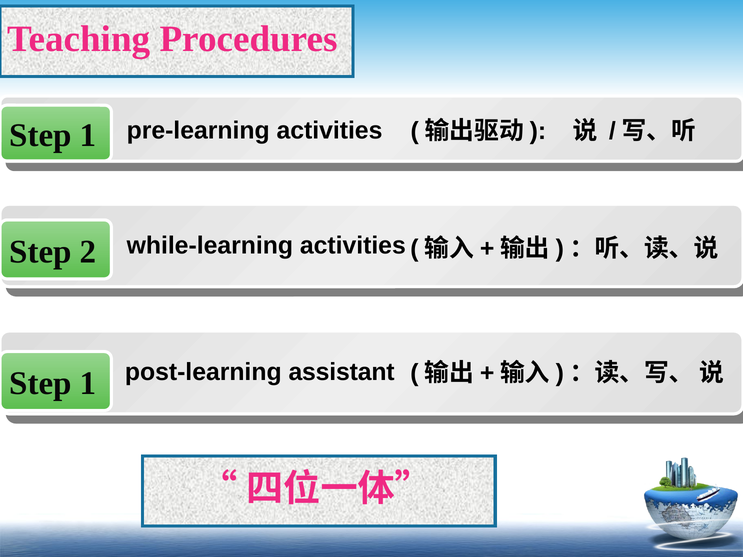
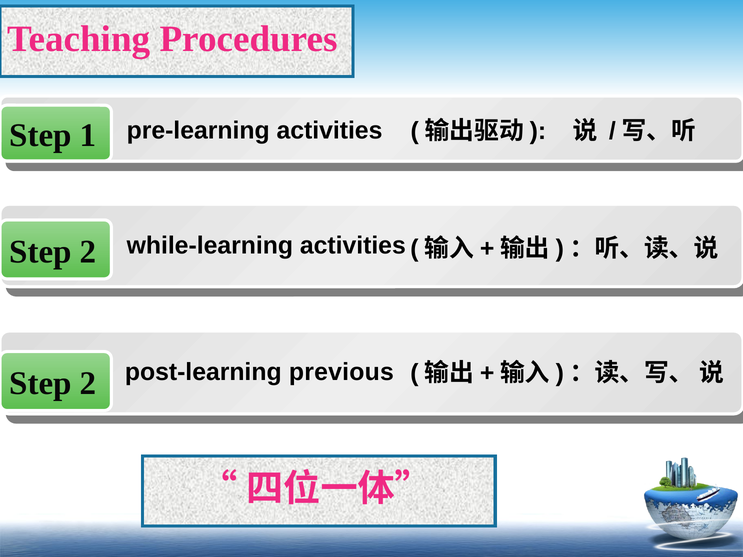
1: 1 -> 2 (88, 384)
assistant: assistant -> previous (341, 372)
